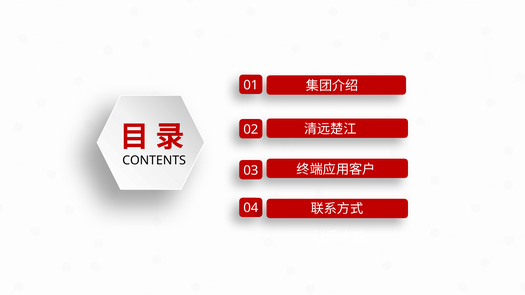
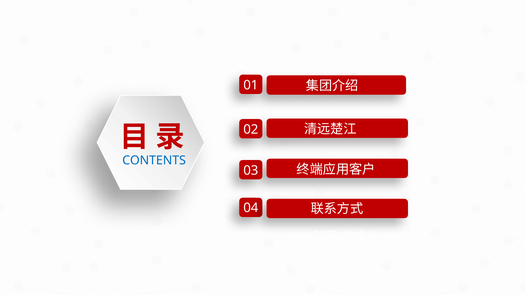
CONTENTS colour: black -> blue (154, 160)
